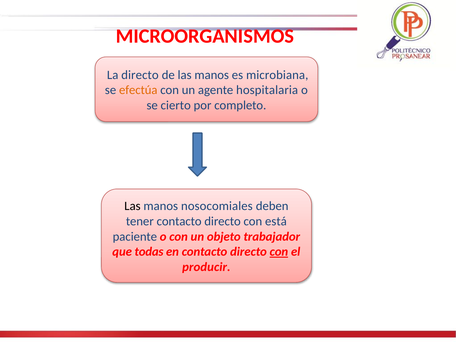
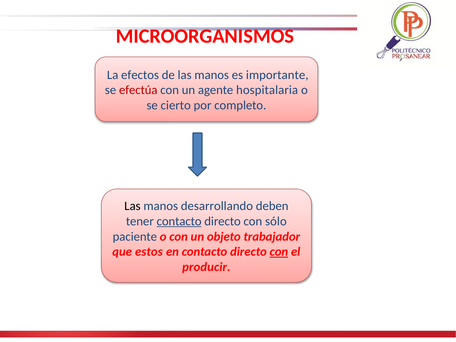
La directo: directo -> efectos (140, 75)
microbiana: microbiana -> importante (277, 75)
efectúa colour: orange -> red (138, 90)
nosocomiales: nosocomiales -> desarrollando (217, 206)
contacto underline: none -> present (179, 221)
está: está -> sólo (276, 221)
todas: todas -> estos (149, 252)
